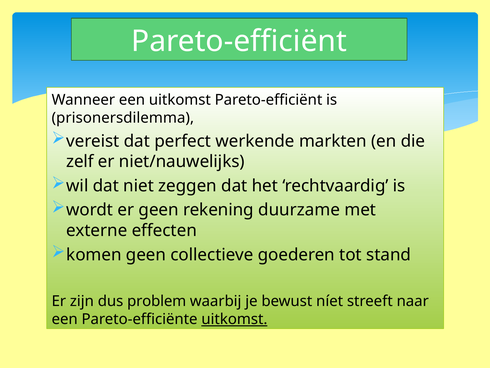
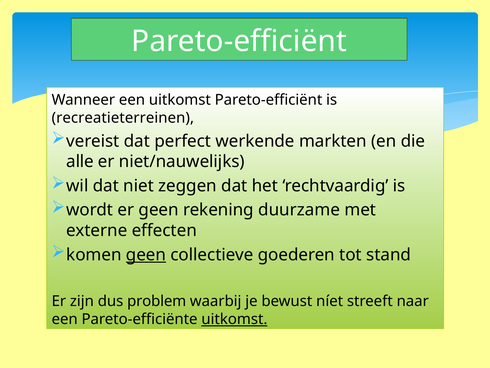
prisonersdilemma: prisonersdilemma -> recreatieterreinen (123, 118)
zelf: zelf -> alle (80, 161)
geen underline: none -> present (146, 254)
